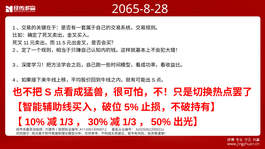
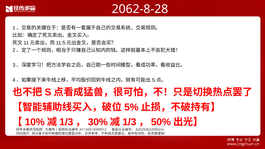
2065-8-28: 2065-8-28 -> 2062-8-28 (140, 9)
